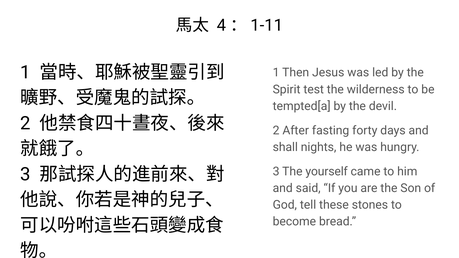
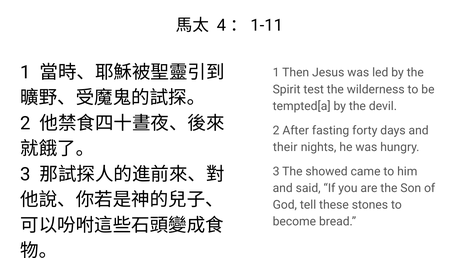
shall: shall -> their (285, 147)
yourself: yourself -> showed (327, 171)
